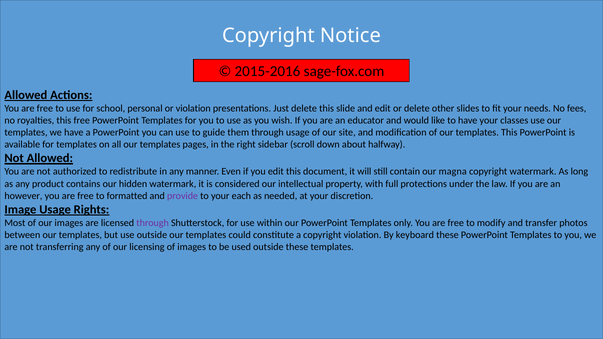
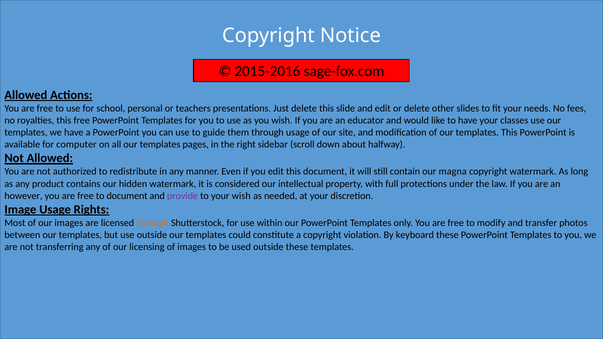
or violation: violation -> teachers (193, 108)
for templates: templates -> computer (76, 145)
to formatted: formatted -> document (127, 196)
your each: each -> wish (241, 196)
through colour: purple -> orange (153, 223)
